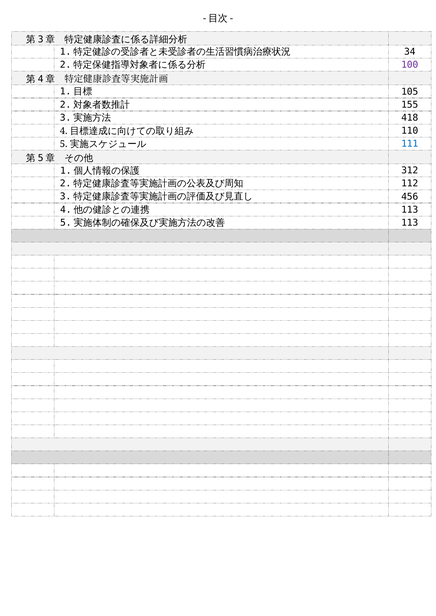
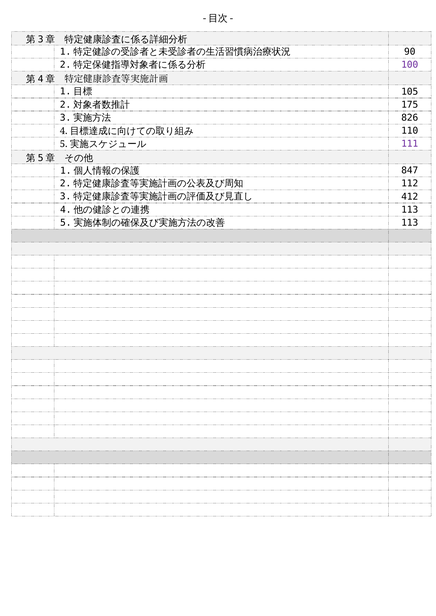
34: 34 -> 90 (410, 52)
155: 155 -> 175 (410, 104)
418: 418 -> 826 (410, 118)
111 colour: blue -> purple (410, 144)
312: 312 -> 847 (410, 170)
456: 456 -> 412 (410, 196)
